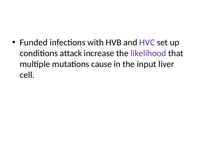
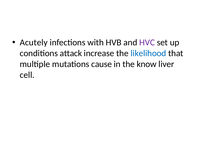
Funded: Funded -> Acutely (34, 43)
likelihood colour: purple -> blue (148, 53)
input: input -> know (147, 64)
